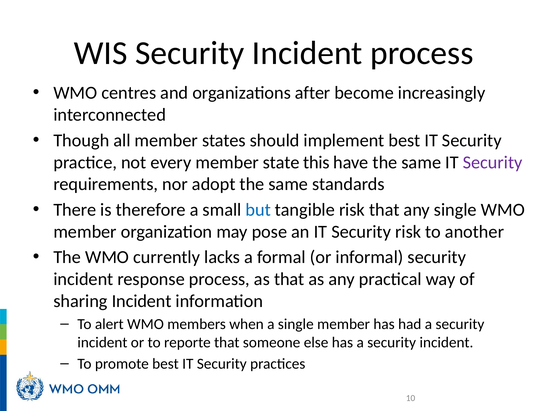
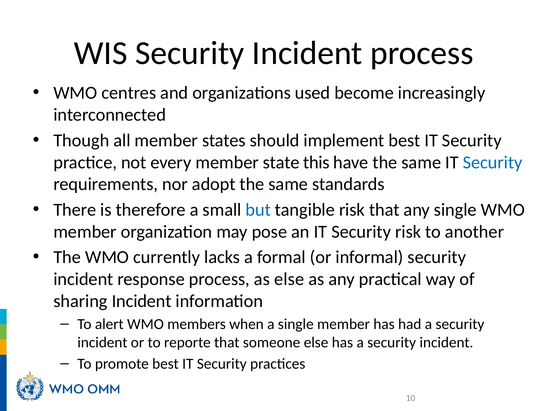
after: after -> used (313, 93)
Security colour: purple -> blue (493, 162)
as that: that -> else (289, 279)
